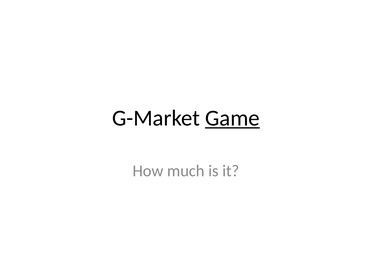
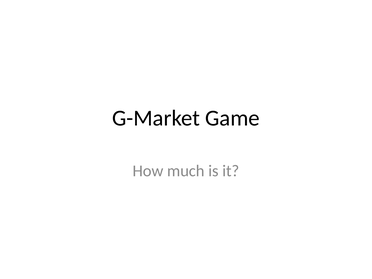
Game underline: present -> none (232, 118)
